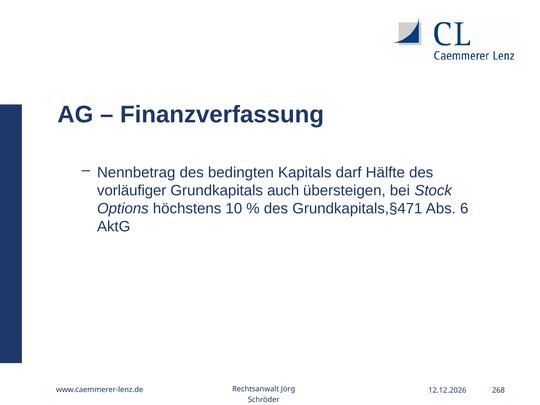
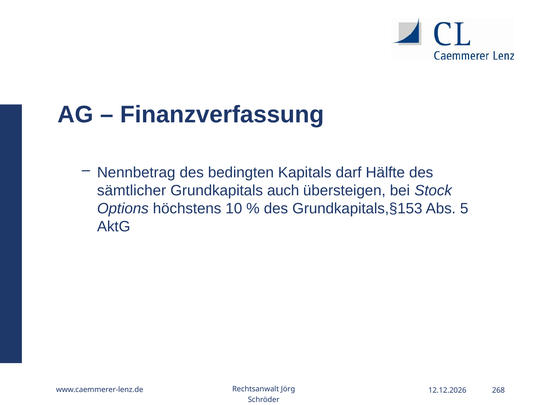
vorläufiger: vorläufiger -> sämtlicher (132, 190)
Grundkapitals,§471: Grundkapitals,§471 -> Grundkapitals,§153 (357, 208)
6: 6 -> 5 (464, 208)
